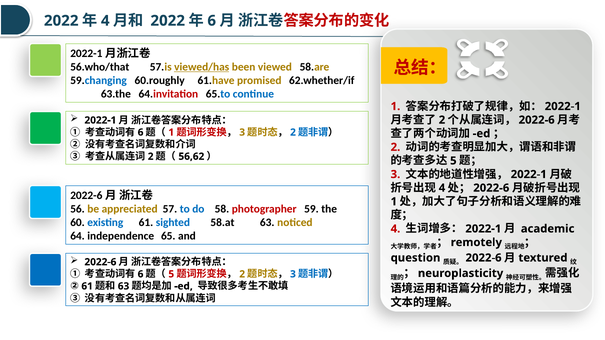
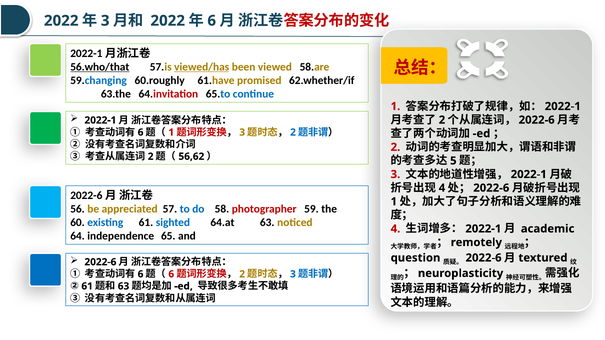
4: 4 -> 3 (105, 21)
56.who/that underline: none -> present (100, 67)
58.at: 58.at -> 64.at (222, 223)
5: 5 -> 6 (171, 274)
